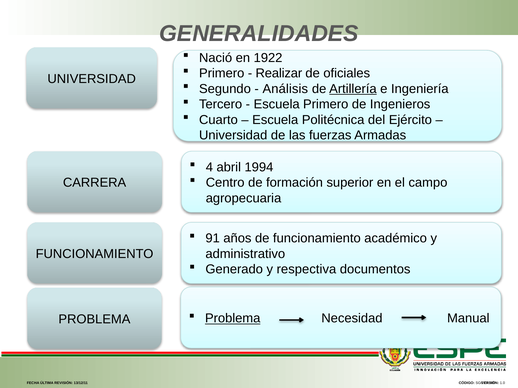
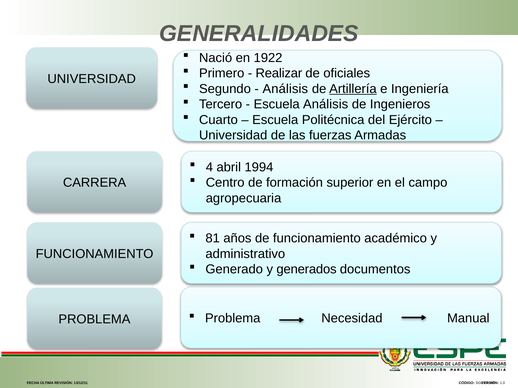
Escuela Primero: Primero -> Análisis (326, 104)
91: 91 -> 81 (213, 239)
respectiva: respectiva -> generados (307, 270)
Problema underline: present -> none (233, 319)
